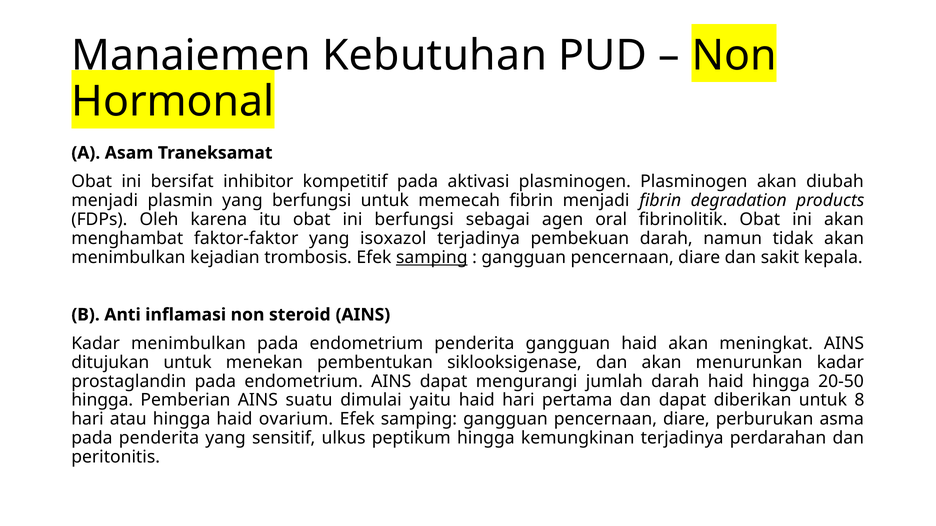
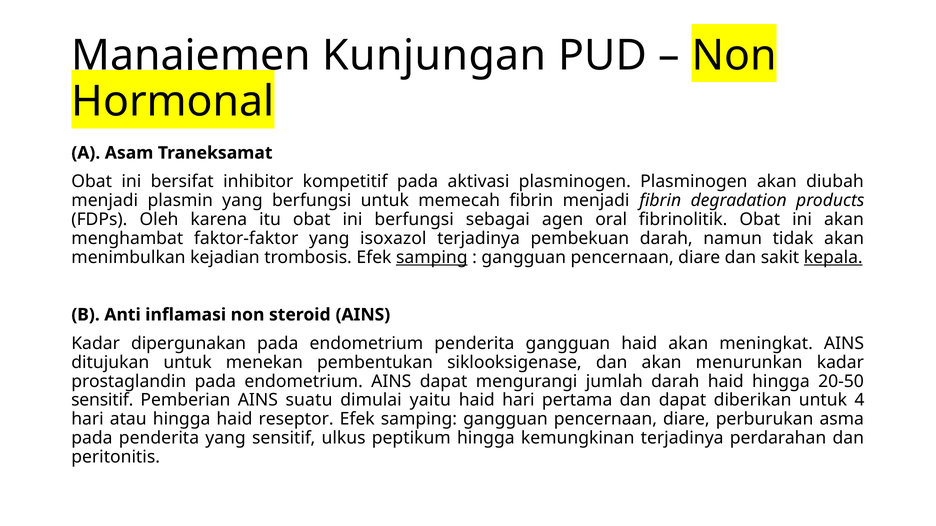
Kebutuhan: Kebutuhan -> Kunjungan (434, 55)
kepala underline: none -> present (833, 258)
Kadar menimbulkan: menimbulkan -> dipergunakan (189, 344)
hingga: hingga -> sensitif (102, 401)
8: 8 -> 4 (859, 401)
ovarium: ovarium -> reseptor (296, 420)
